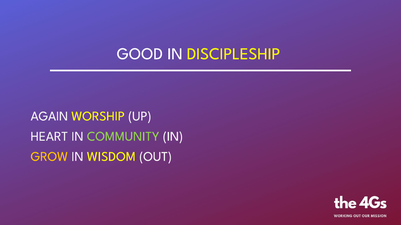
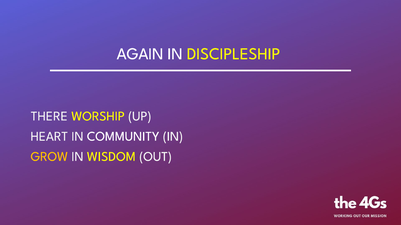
GOOD: GOOD -> AGAIN (140, 54)
AGAIN: AGAIN -> THERE (49, 116)
COMMUNITY colour: light green -> white (123, 137)
